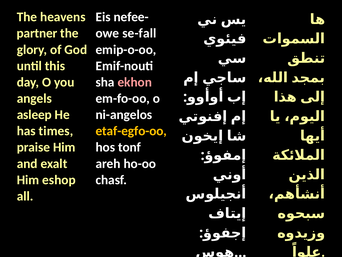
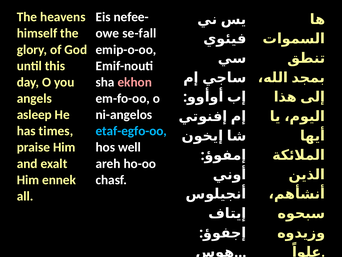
partner: partner -> himself (37, 33)
etaf-egfo-oo colour: yellow -> light blue (131, 131)
tonf: tonf -> well (129, 147)
eshop: eshop -> ennek (59, 180)
